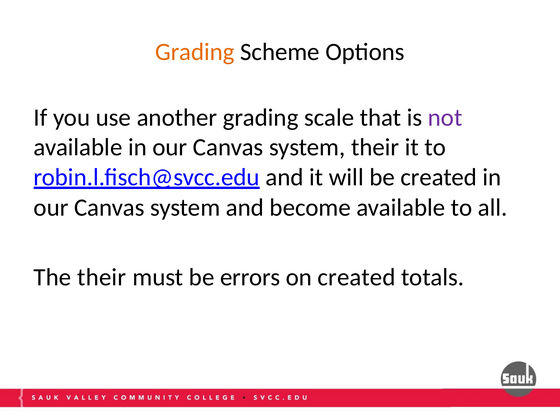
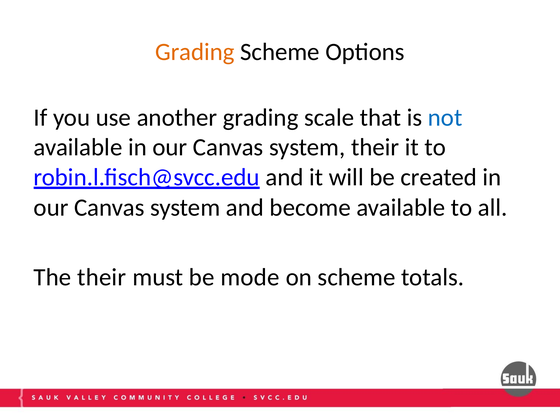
not colour: purple -> blue (445, 117)
errors: errors -> mode (250, 277)
on created: created -> scheme (357, 277)
